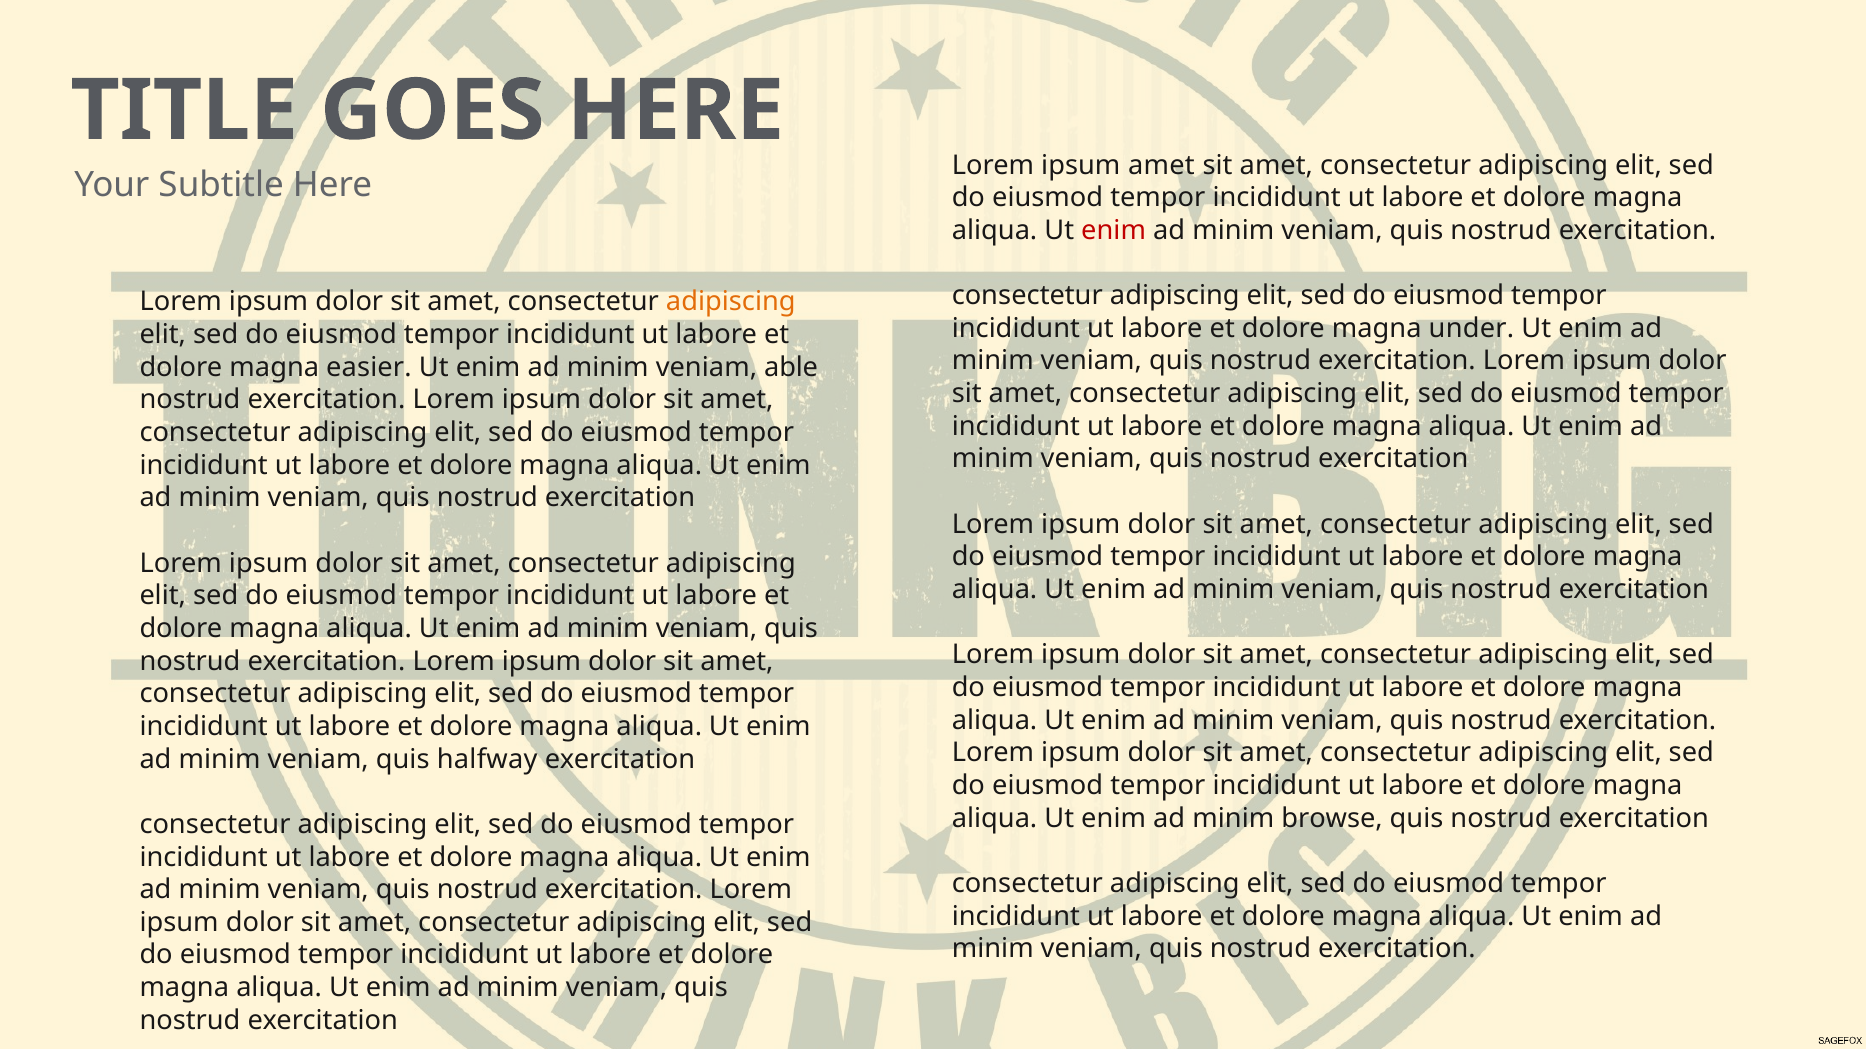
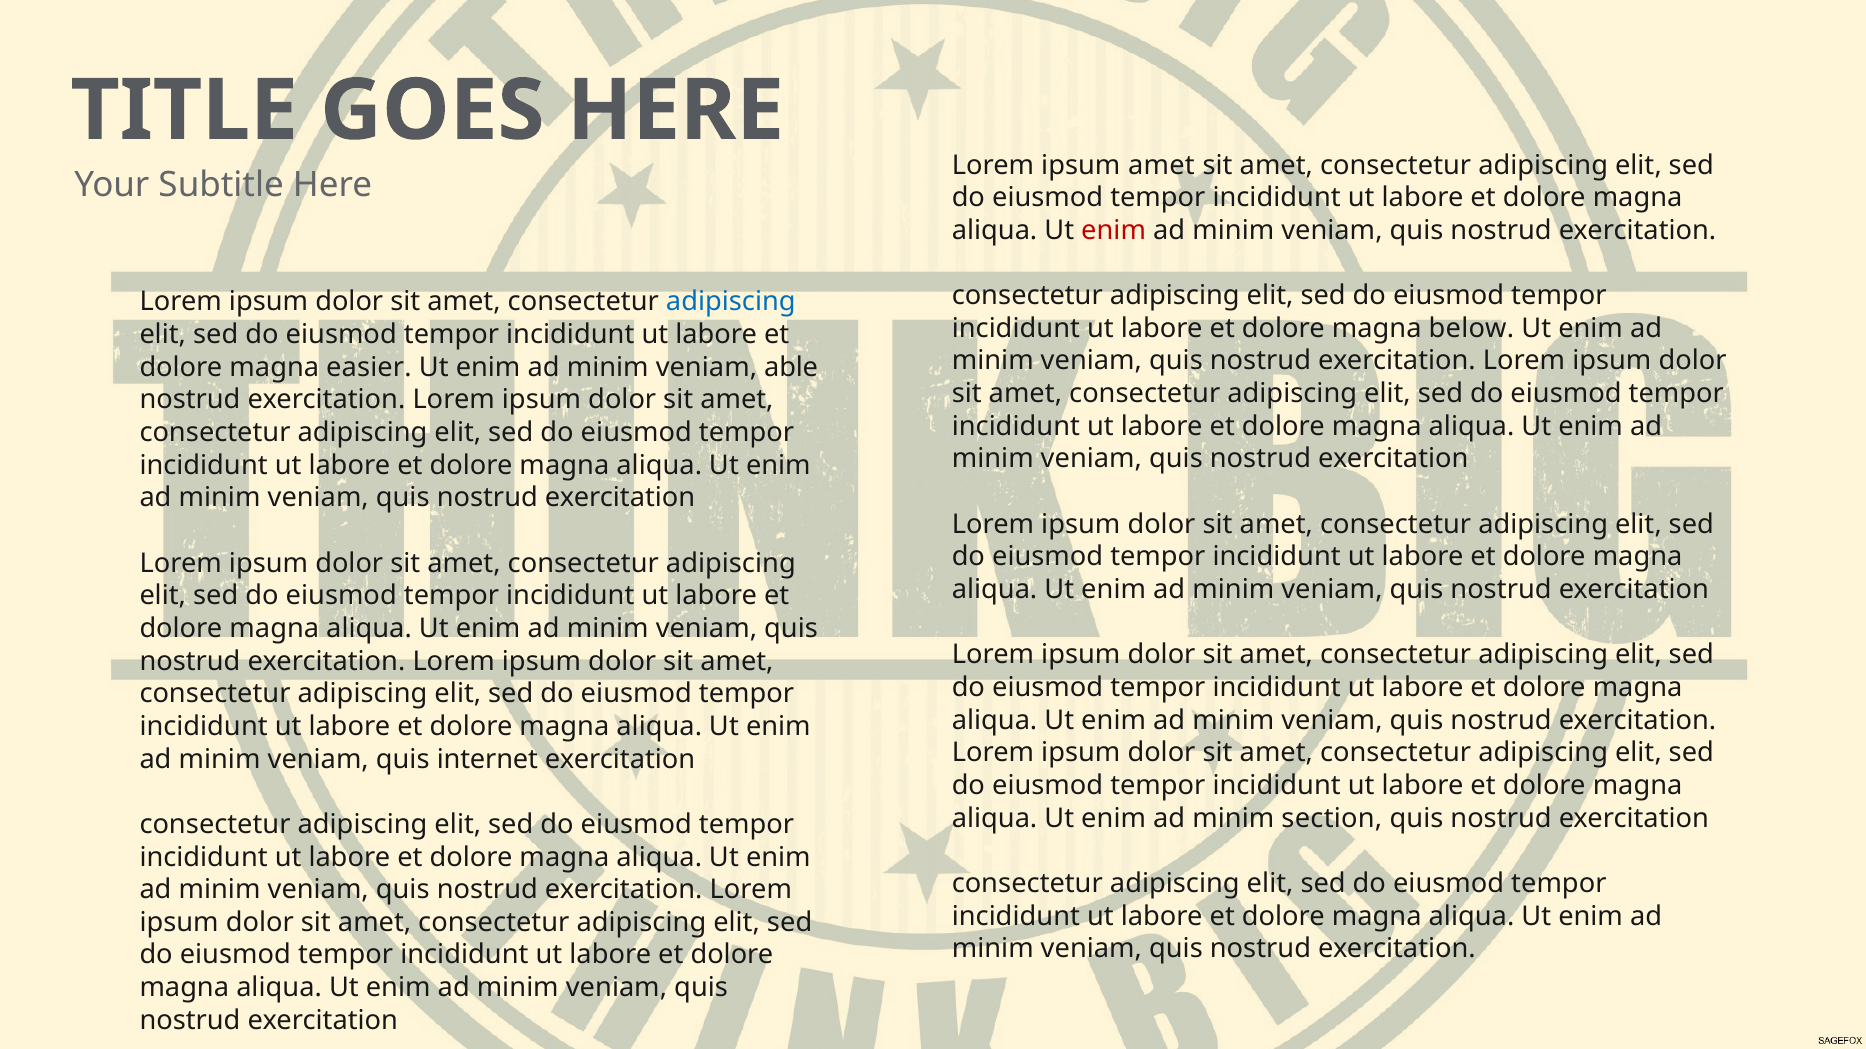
adipiscing colour: orange -> blue (731, 302)
under: under -> below (1471, 329)
halfway: halfway -> internet (487, 760)
browse: browse -> section (1332, 819)
